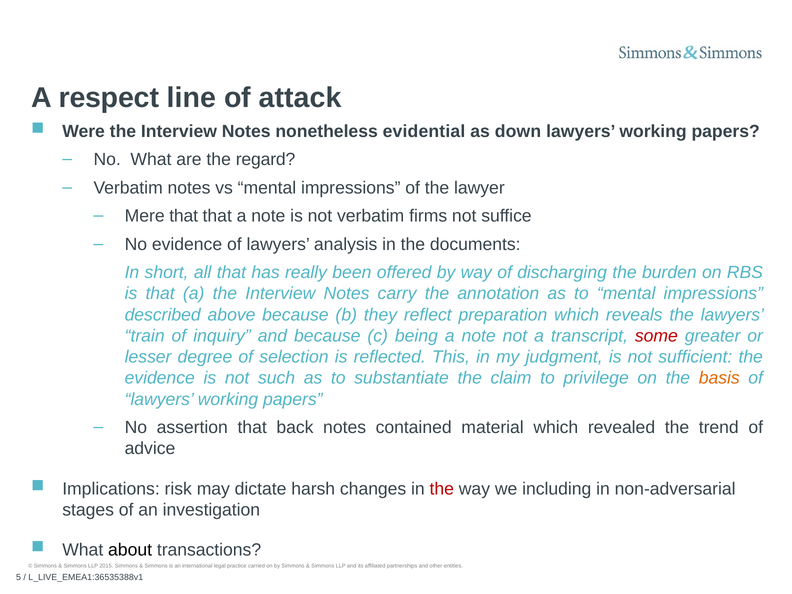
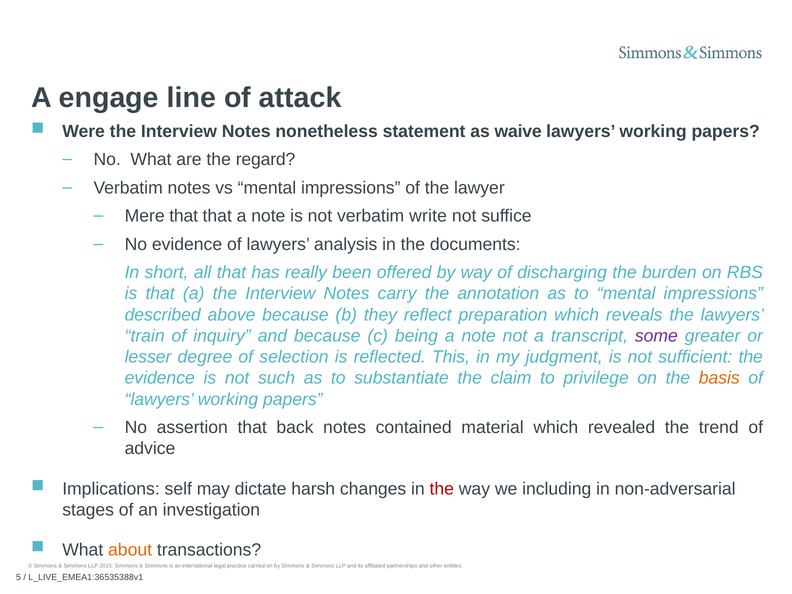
respect: respect -> engage (109, 98)
evidential: evidential -> statement (424, 131)
down: down -> waive (518, 131)
firms: firms -> write (428, 216)
some colour: red -> purple (656, 336)
risk: risk -> self (178, 489)
about colour: black -> orange (130, 550)
